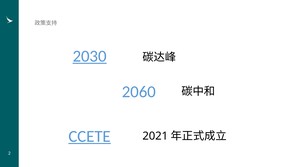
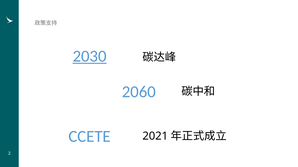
CCETE underline: present -> none (90, 137)
